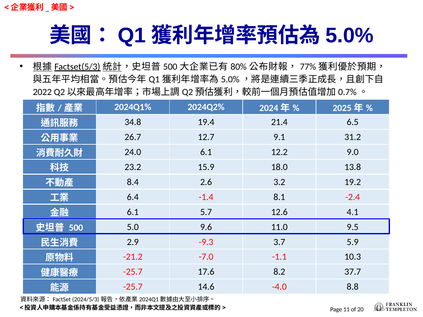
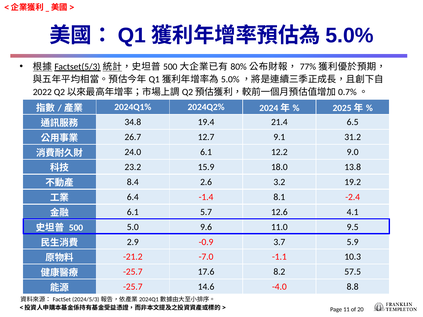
-9.3: -9.3 -> -0.9 (206, 242)
37.7: 37.7 -> 57.5 (353, 272)
